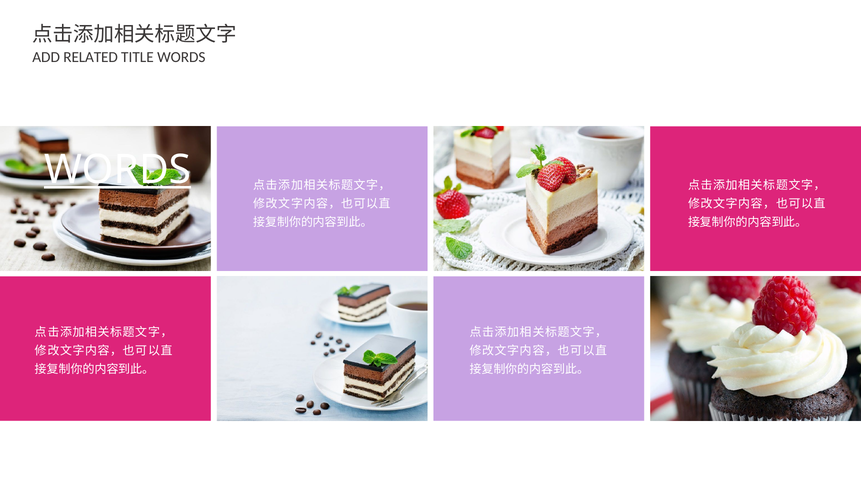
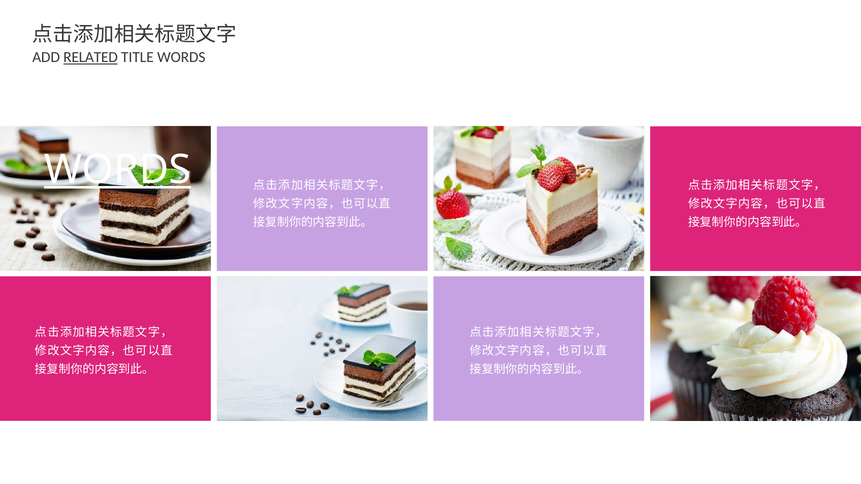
RELATED underline: none -> present (91, 57)
